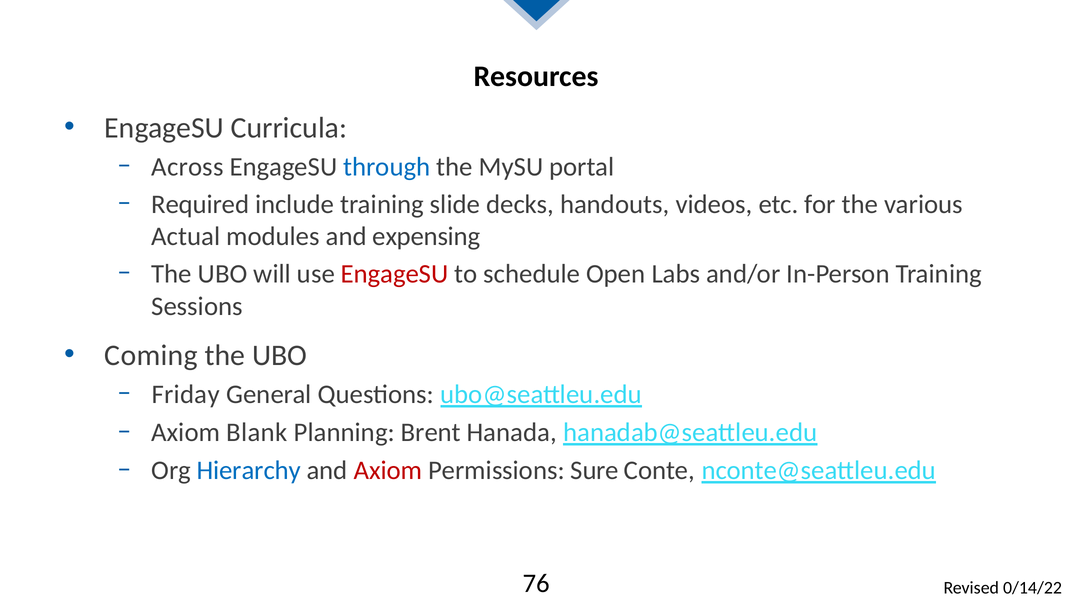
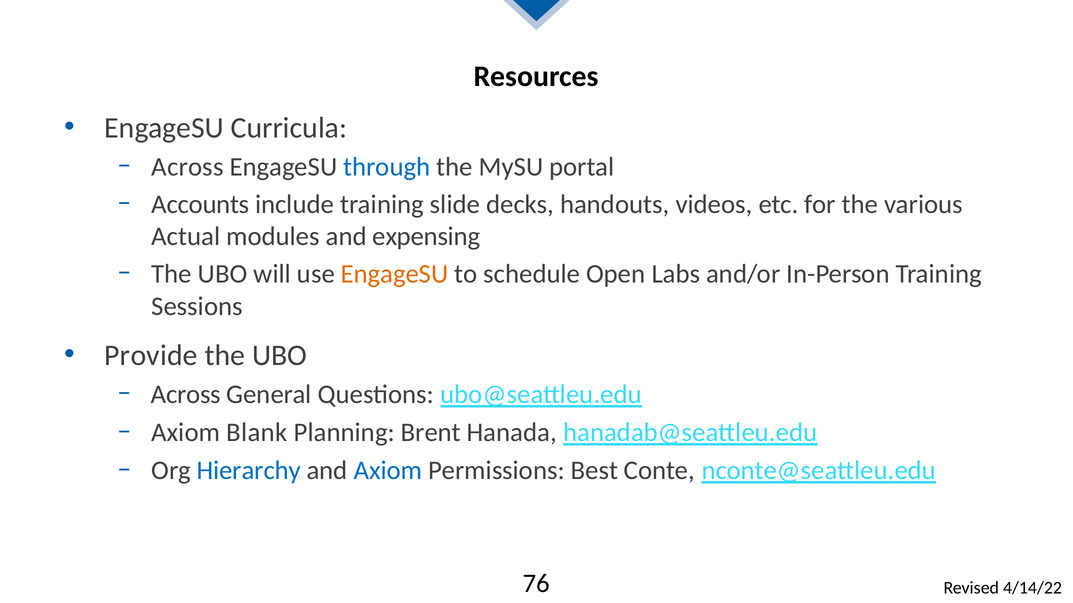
Required: Required -> Accounts (200, 205)
EngageSU colour: red -> orange (395, 274)
Coming: Coming -> Provide (151, 356)
Friday: Friday -> Across (186, 395)
Axiom colour: red -> blue (388, 471)
Sure: Sure -> Best (594, 471)
0/14/22: 0/14/22 -> 4/14/22 (1033, 588)
